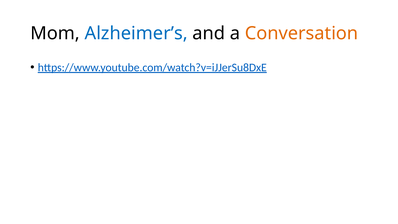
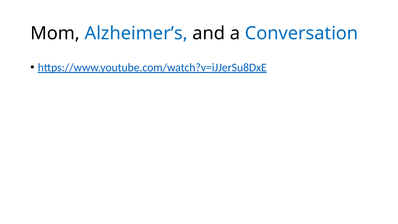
Conversation colour: orange -> blue (302, 33)
